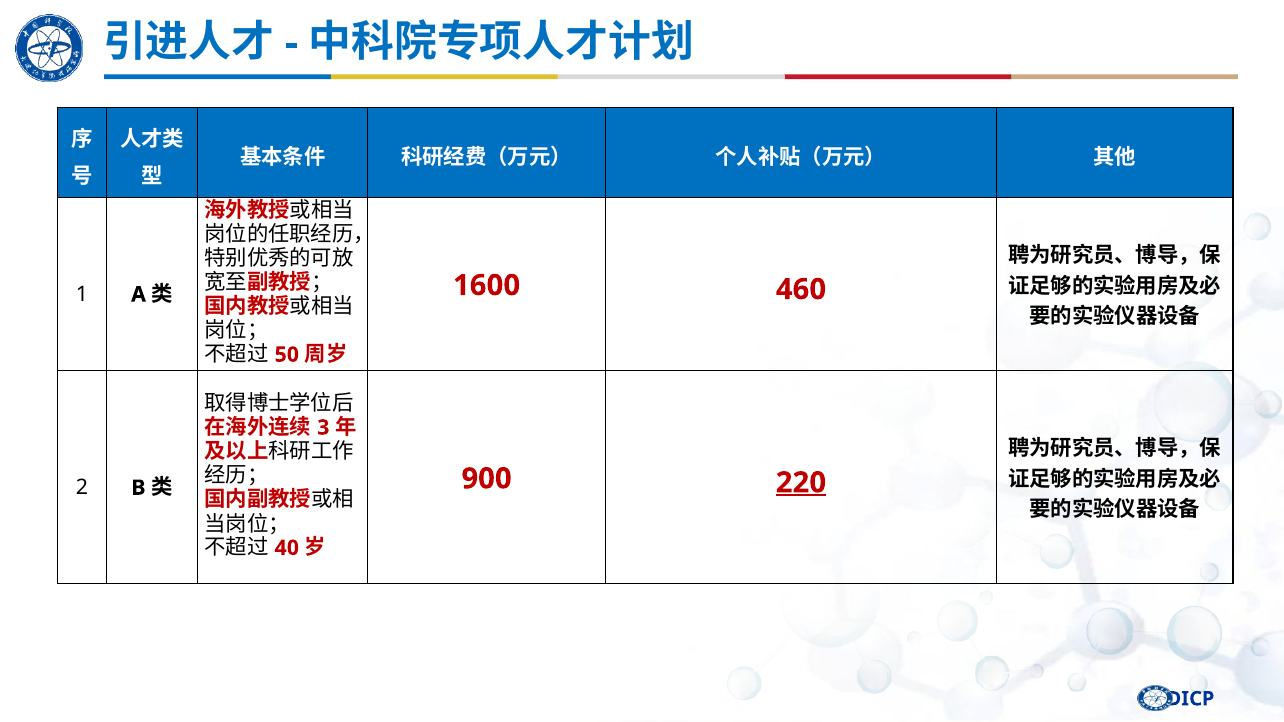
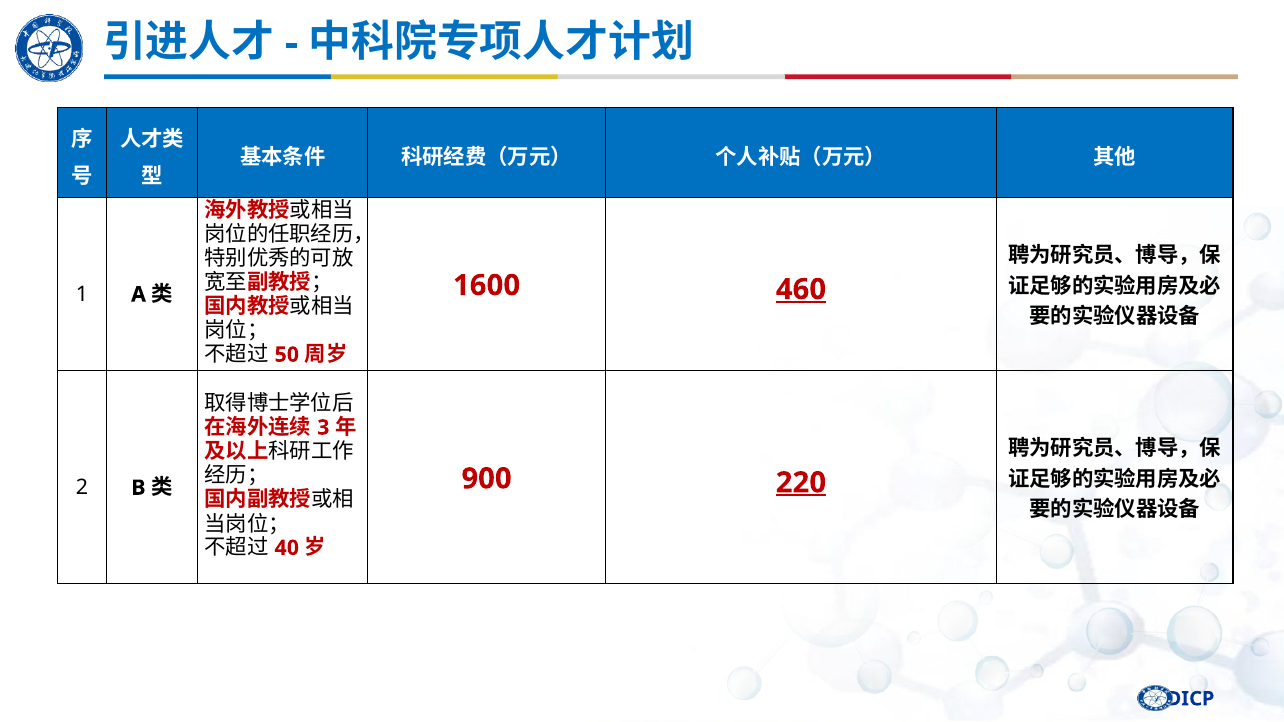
460 underline: none -> present (801, 290)
